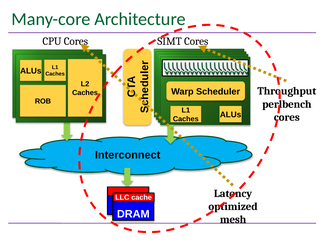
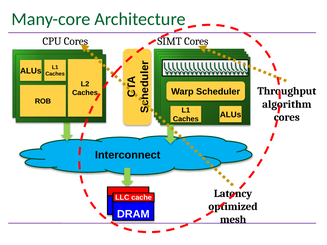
perlbench: perlbench -> algorithm (287, 104)
